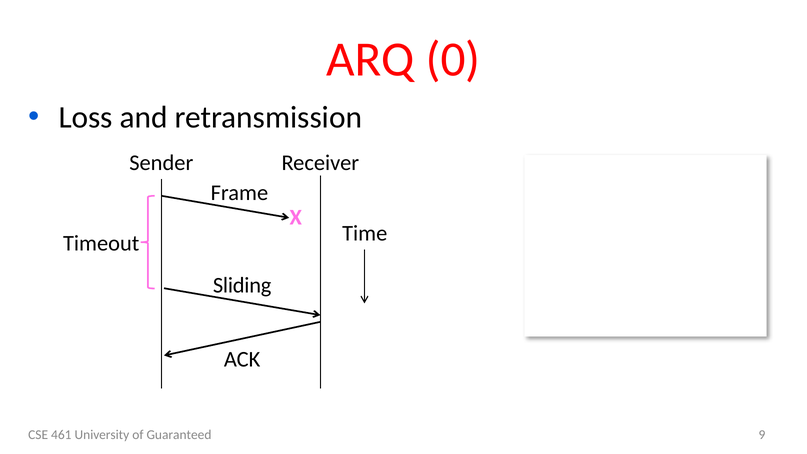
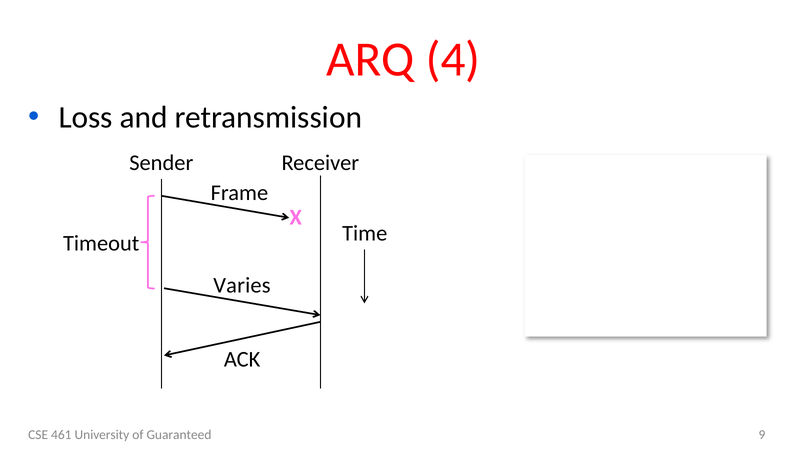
0: 0 -> 4 (453, 59)
Sliding: Sliding -> Varies (242, 285)
